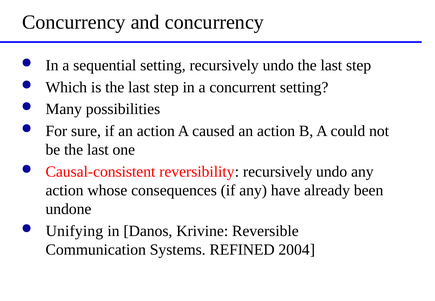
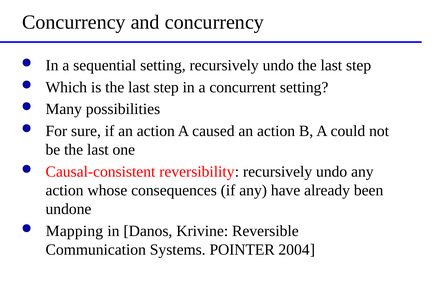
Unifying: Unifying -> Mapping (74, 231)
REFINED: REFINED -> POINTER (242, 250)
